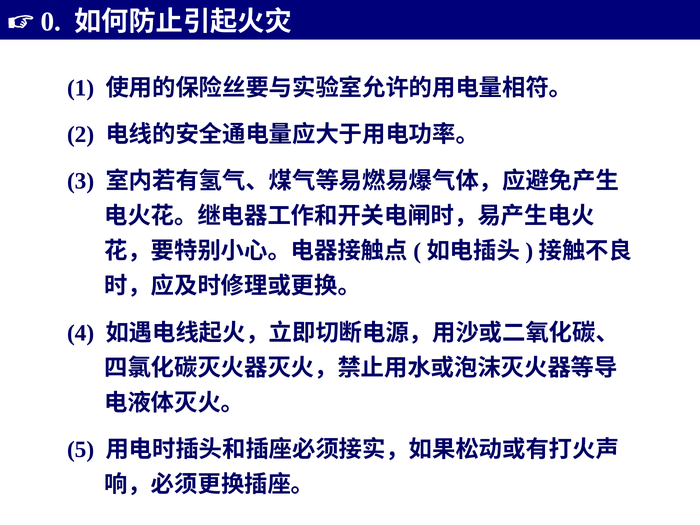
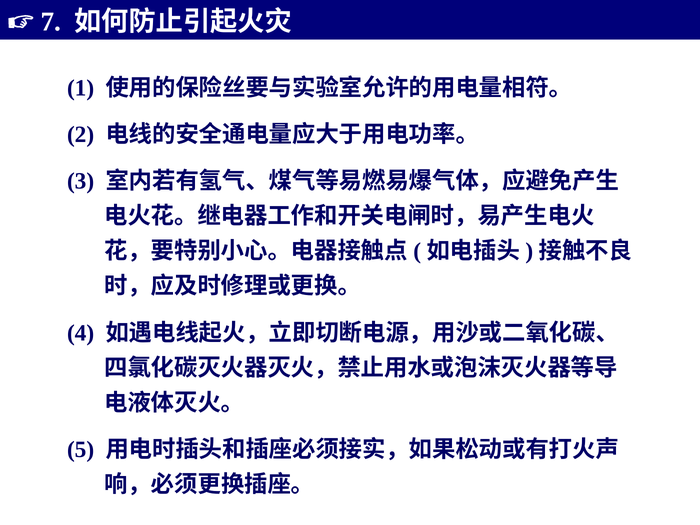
0: 0 -> 7 (51, 22)
